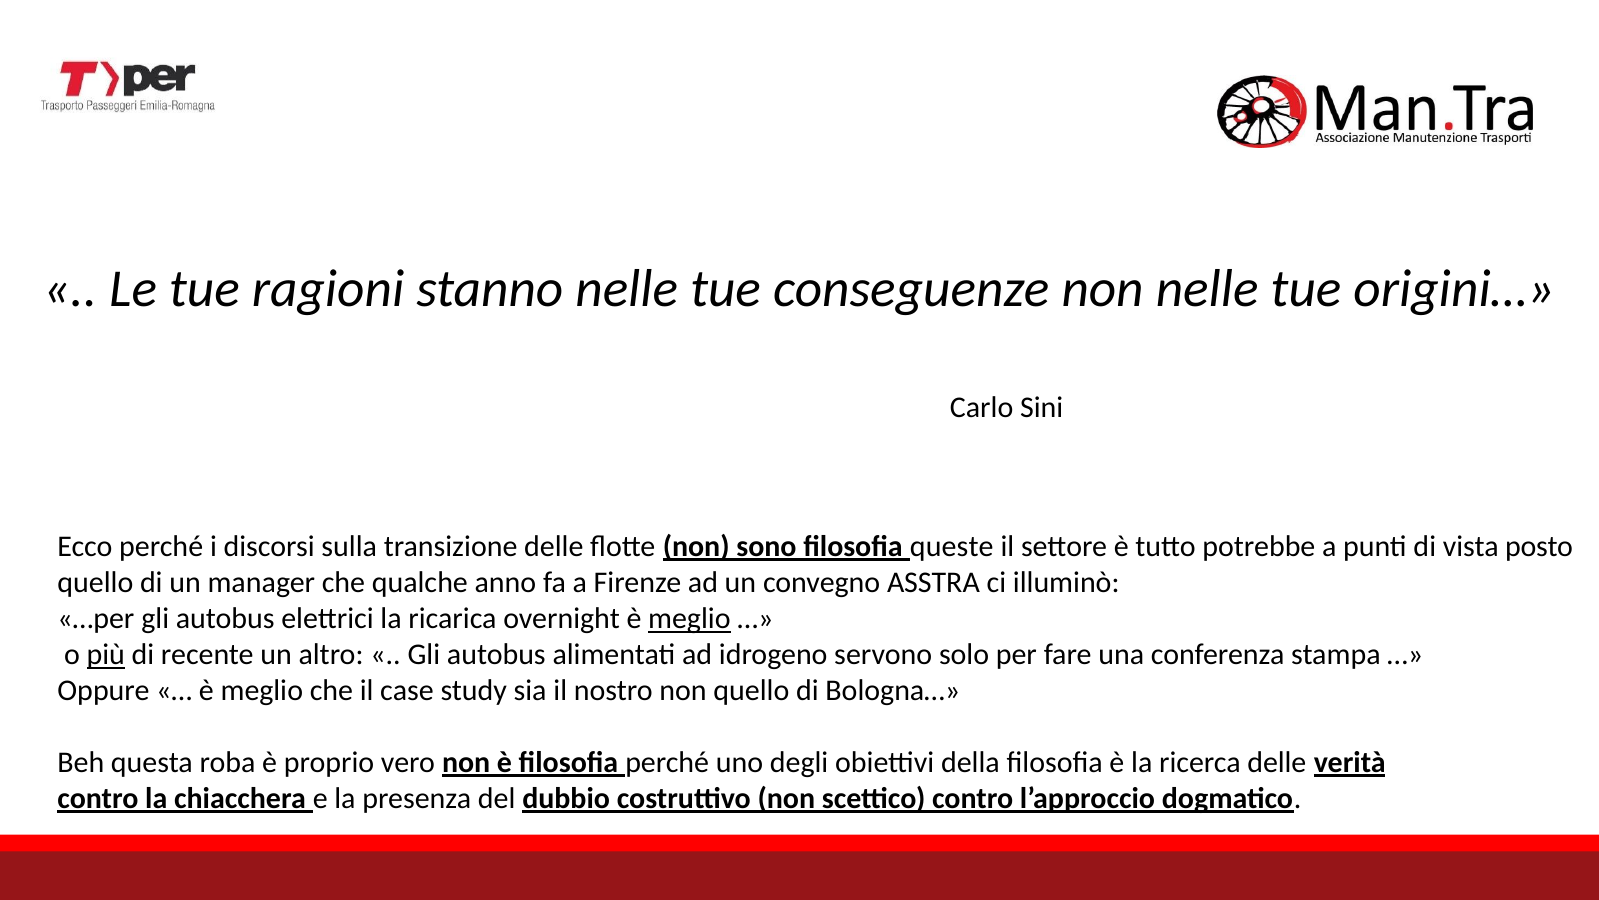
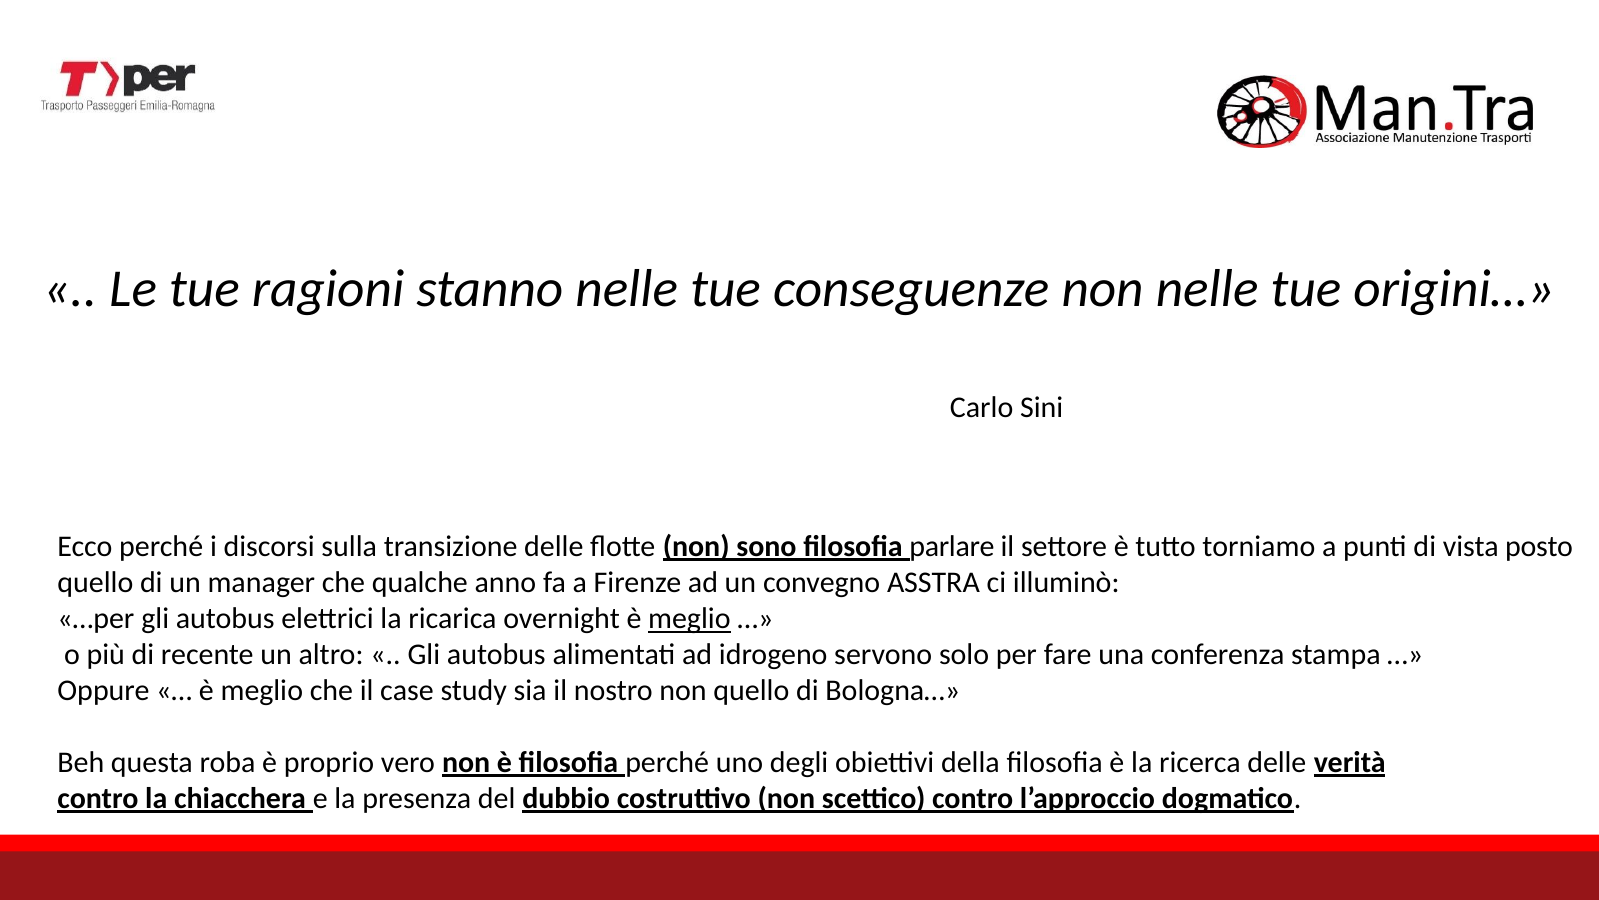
queste: queste -> parlare (952, 546)
potrebbe: potrebbe -> torniamo (1259, 546)
più underline: present -> none (106, 654)
